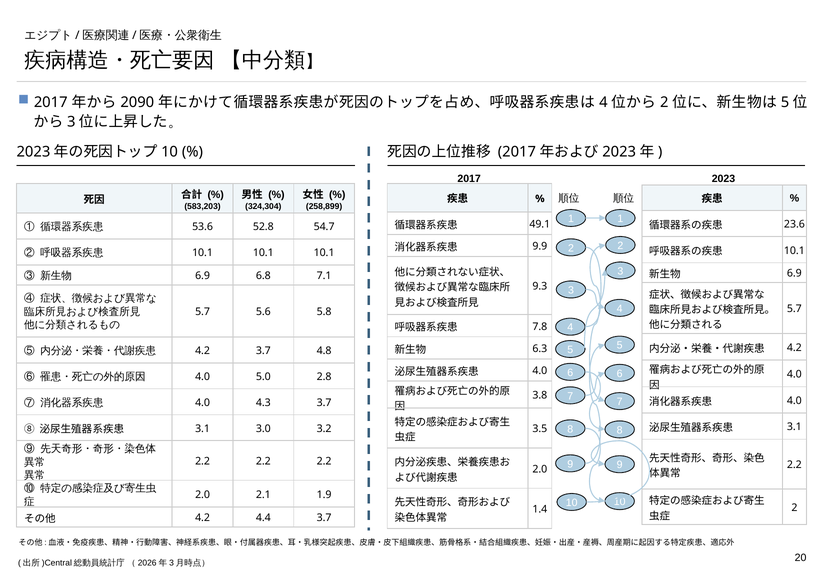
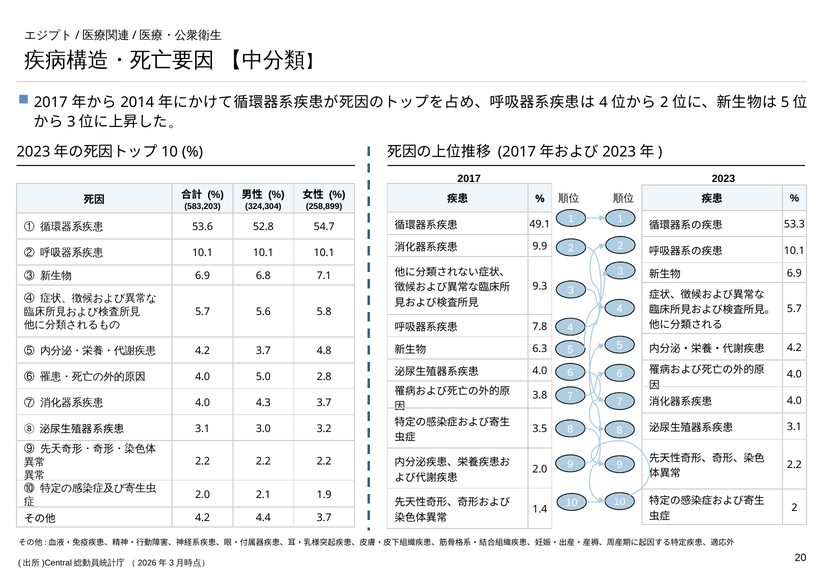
2090: 2090 -> 2014 (137, 102)
23.6: 23.6 -> 53.3 (794, 224)
